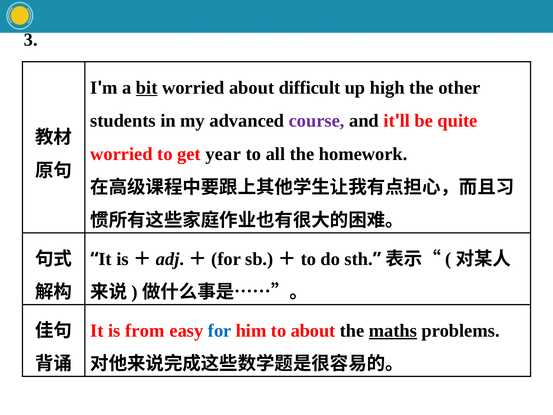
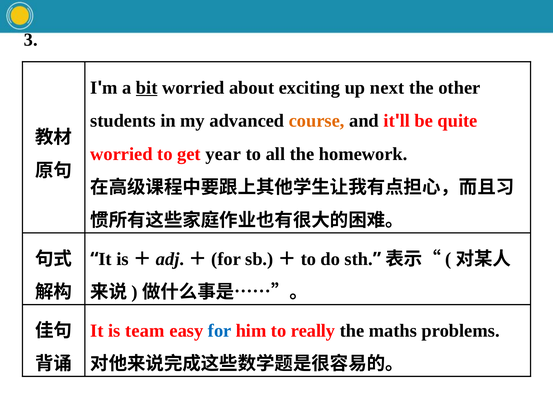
difficult: difficult -> exciting (309, 88)
high: high -> next (387, 88)
course colour: purple -> orange (317, 121)
from: from -> team (145, 331)
to about: about -> really (313, 331)
maths underline: present -> none (393, 331)
